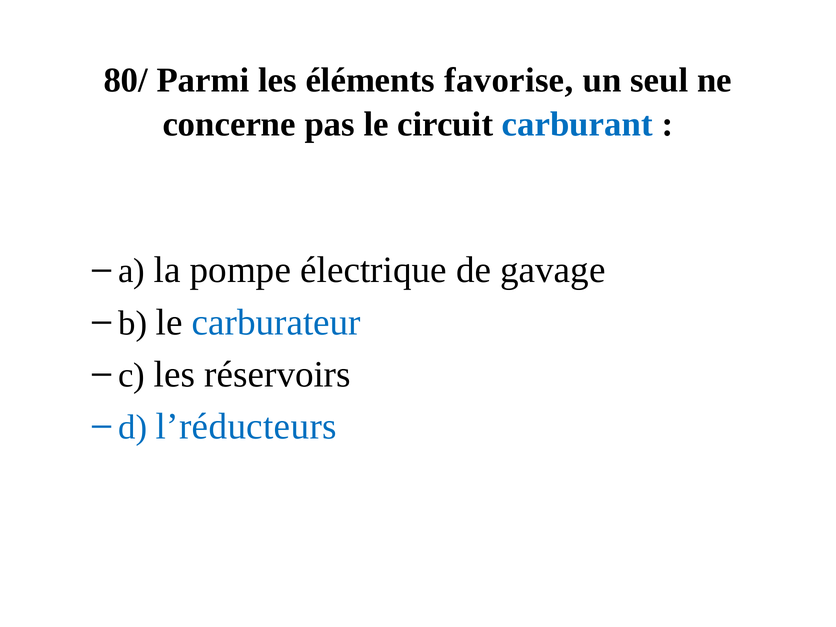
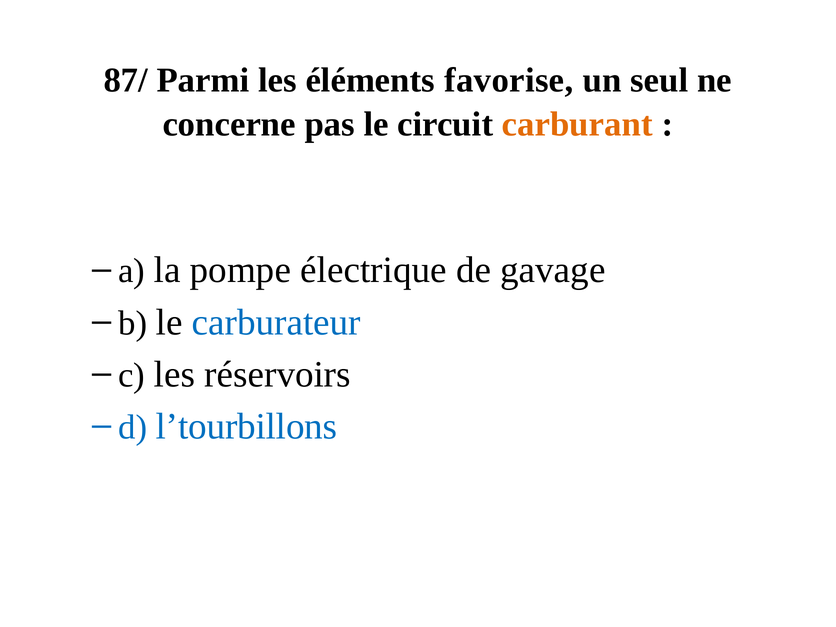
80/: 80/ -> 87/ (126, 80)
carburant colour: blue -> orange (577, 124)
l’réducteurs: l’réducteurs -> l’tourbillons (247, 426)
